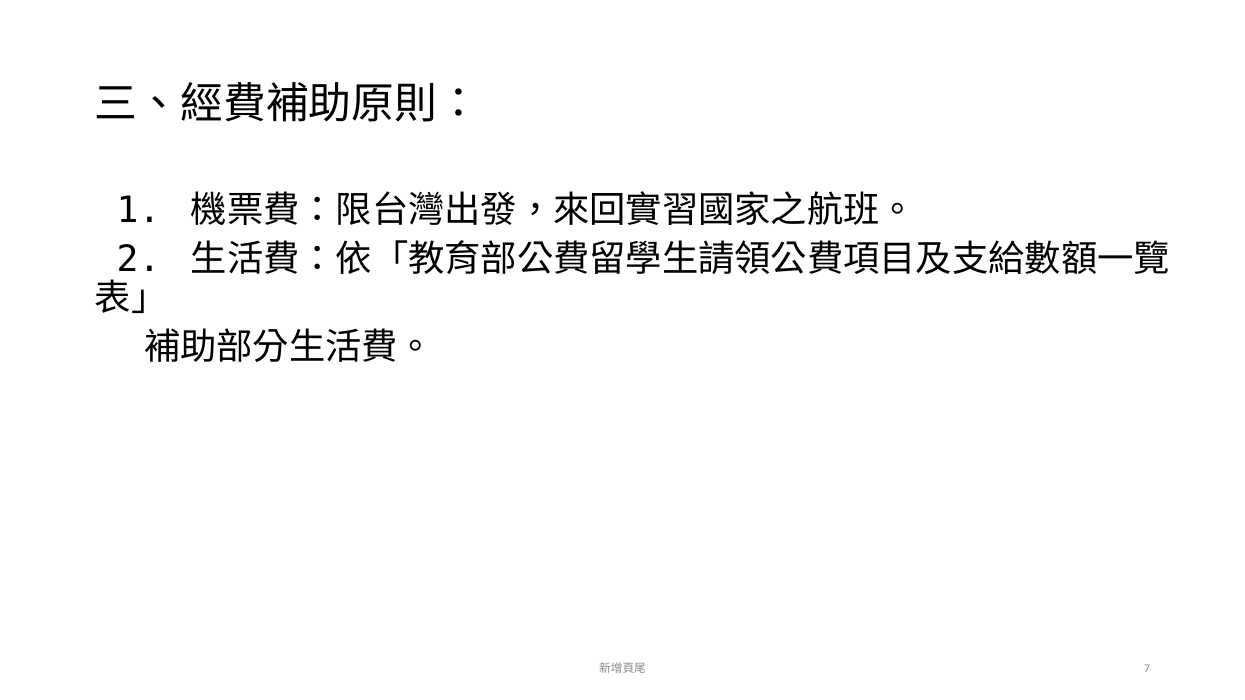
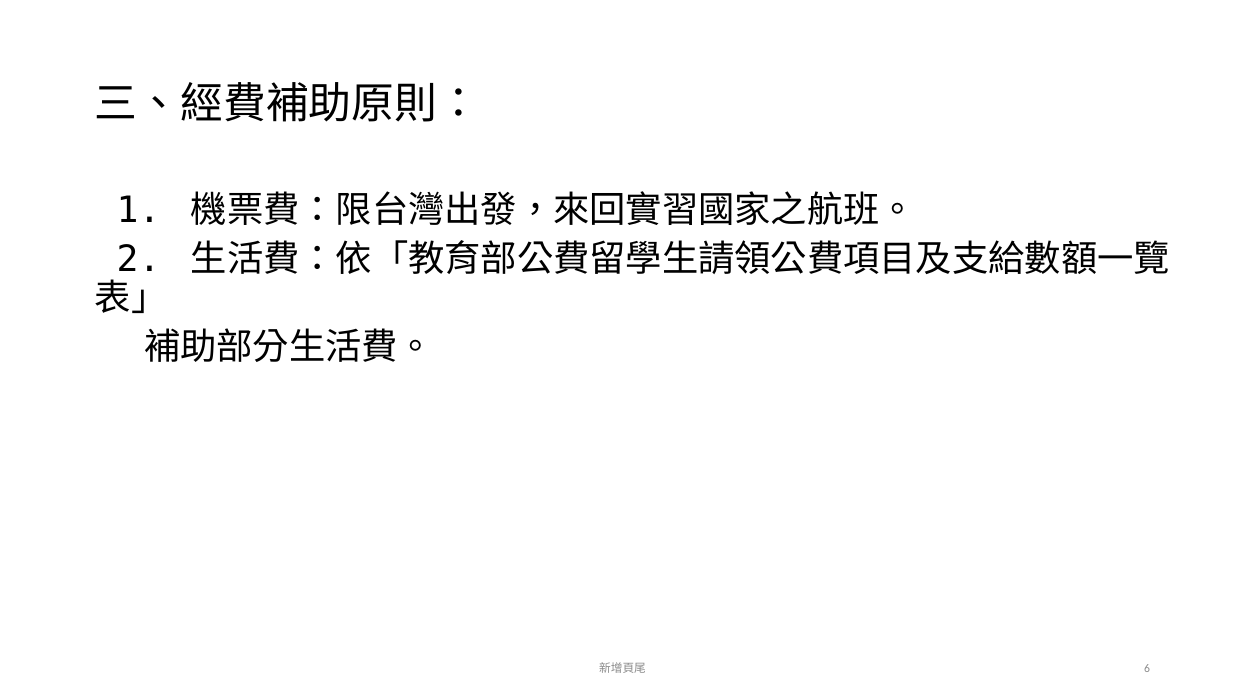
7: 7 -> 6 (1147, 668)
